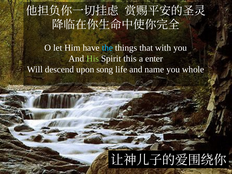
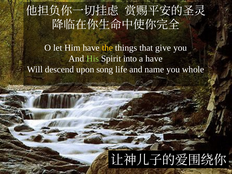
the colour: light blue -> yellow (107, 48)
with: with -> give (163, 48)
this: this -> into (130, 59)
a enter: enter -> have (154, 59)
